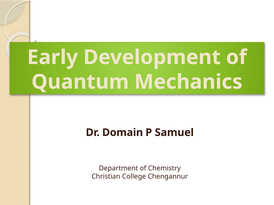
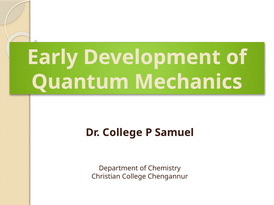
Dr Domain: Domain -> College (122, 133)
